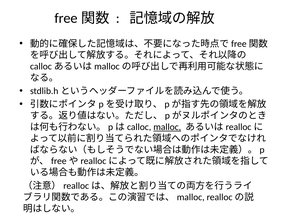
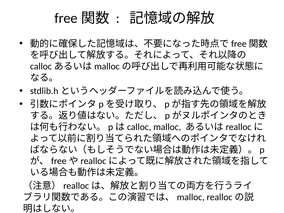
malloc underline: present -> none (167, 127)
